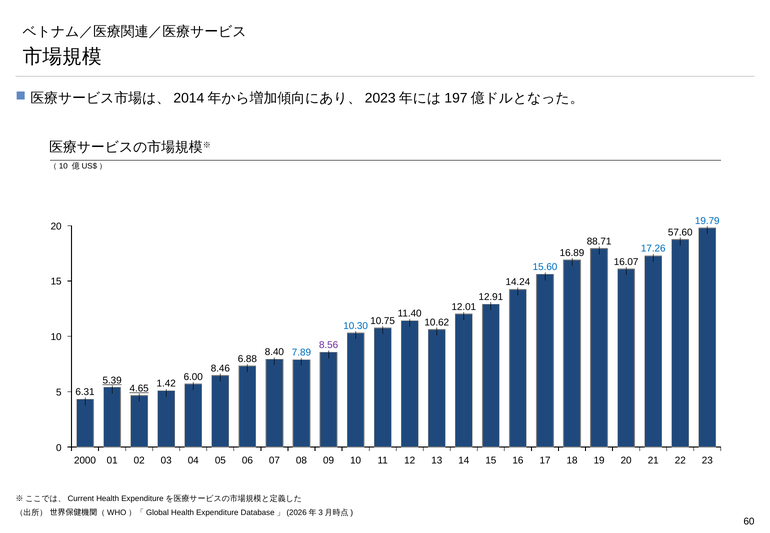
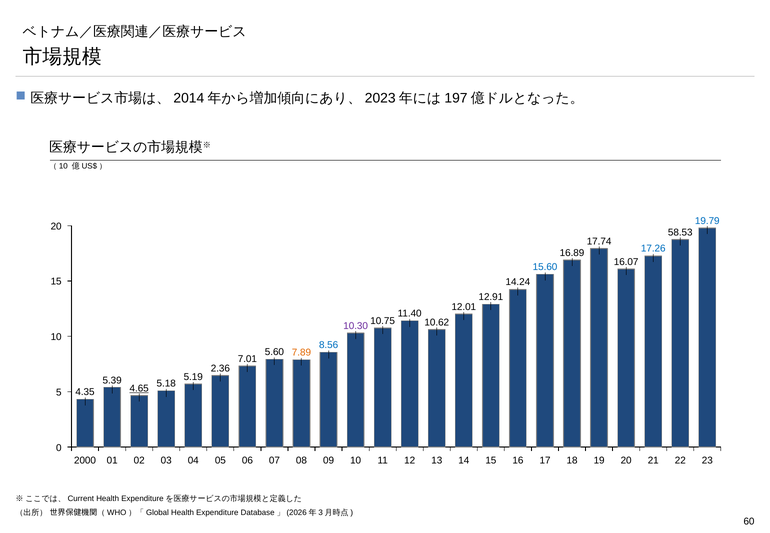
57.60: 57.60 -> 58.53 (680, 232)
88.71: 88.71 -> 17.74 (599, 241)
10.30 colour: blue -> purple (356, 326)
8.56 colour: purple -> blue (329, 345)
8.40: 8.40 -> 5.60 (274, 352)
7.89 colour: blue -> orange (301, 353)
6.88: 6.88 -> 7.01 (247, 359)
8.46: 8.46 -> 2.36 (220, 369)
6.00: 6.00 -> 5.19 (193, 377)
5.39 underline: present -> none (112, 380)
1.42: 1.42 -> 5.18 (166, 384)
6.31: 6.31 -> 4.35 (85, 392)
